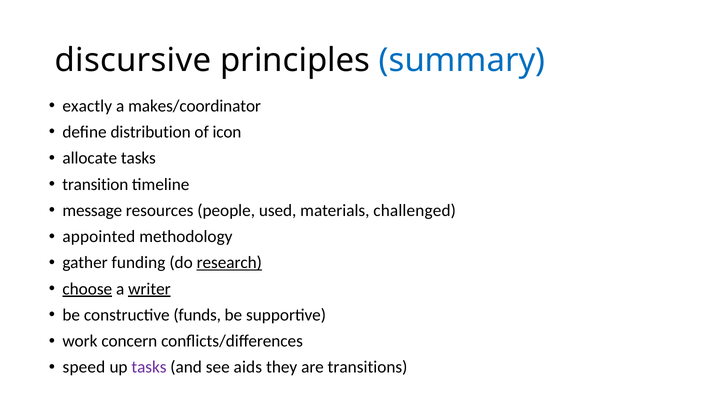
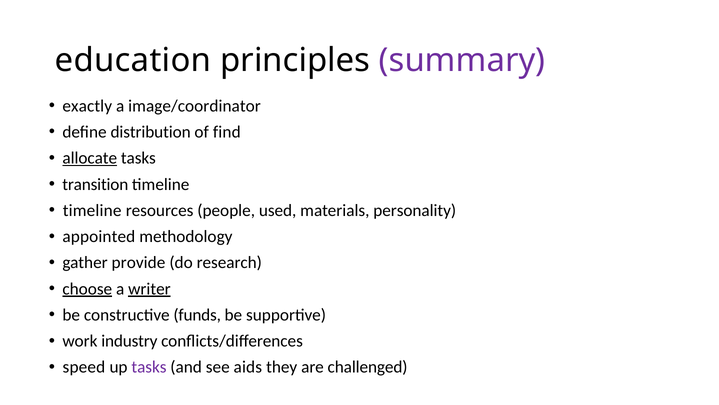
discursive: discursive -> education (133, 60)
summary colour: blue -> purple (462, 60)
makes/coordinator: makes/coordinator -> image/coordinator (195, 106)
icon: icon -> find (227, 132)
allocate underline: none -> present (90, 158)
message: message -> timeline (92, 210)
challenged: challenged -> personality (415, 210)
funding: funding -> provide (138, 262)
research underline: present -> none (229, 262)
concern: concern -> industry (129, 341)
transitions: transitions -> challenged (368, 367)
